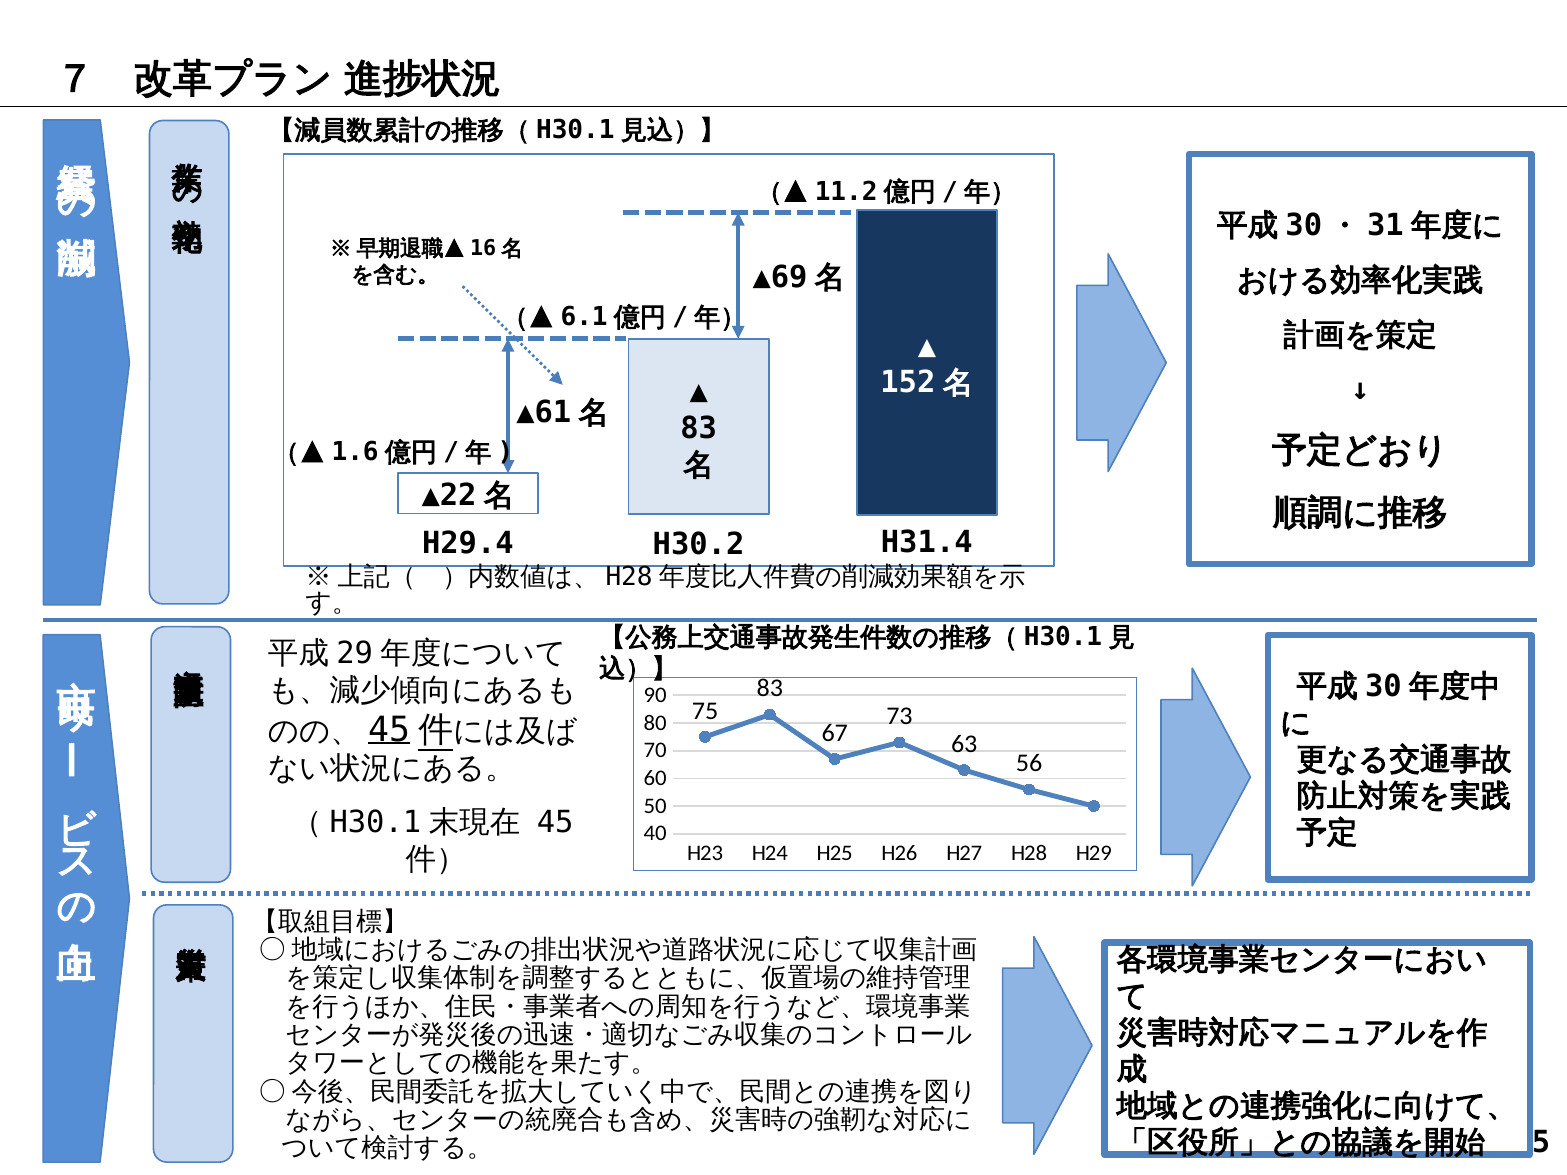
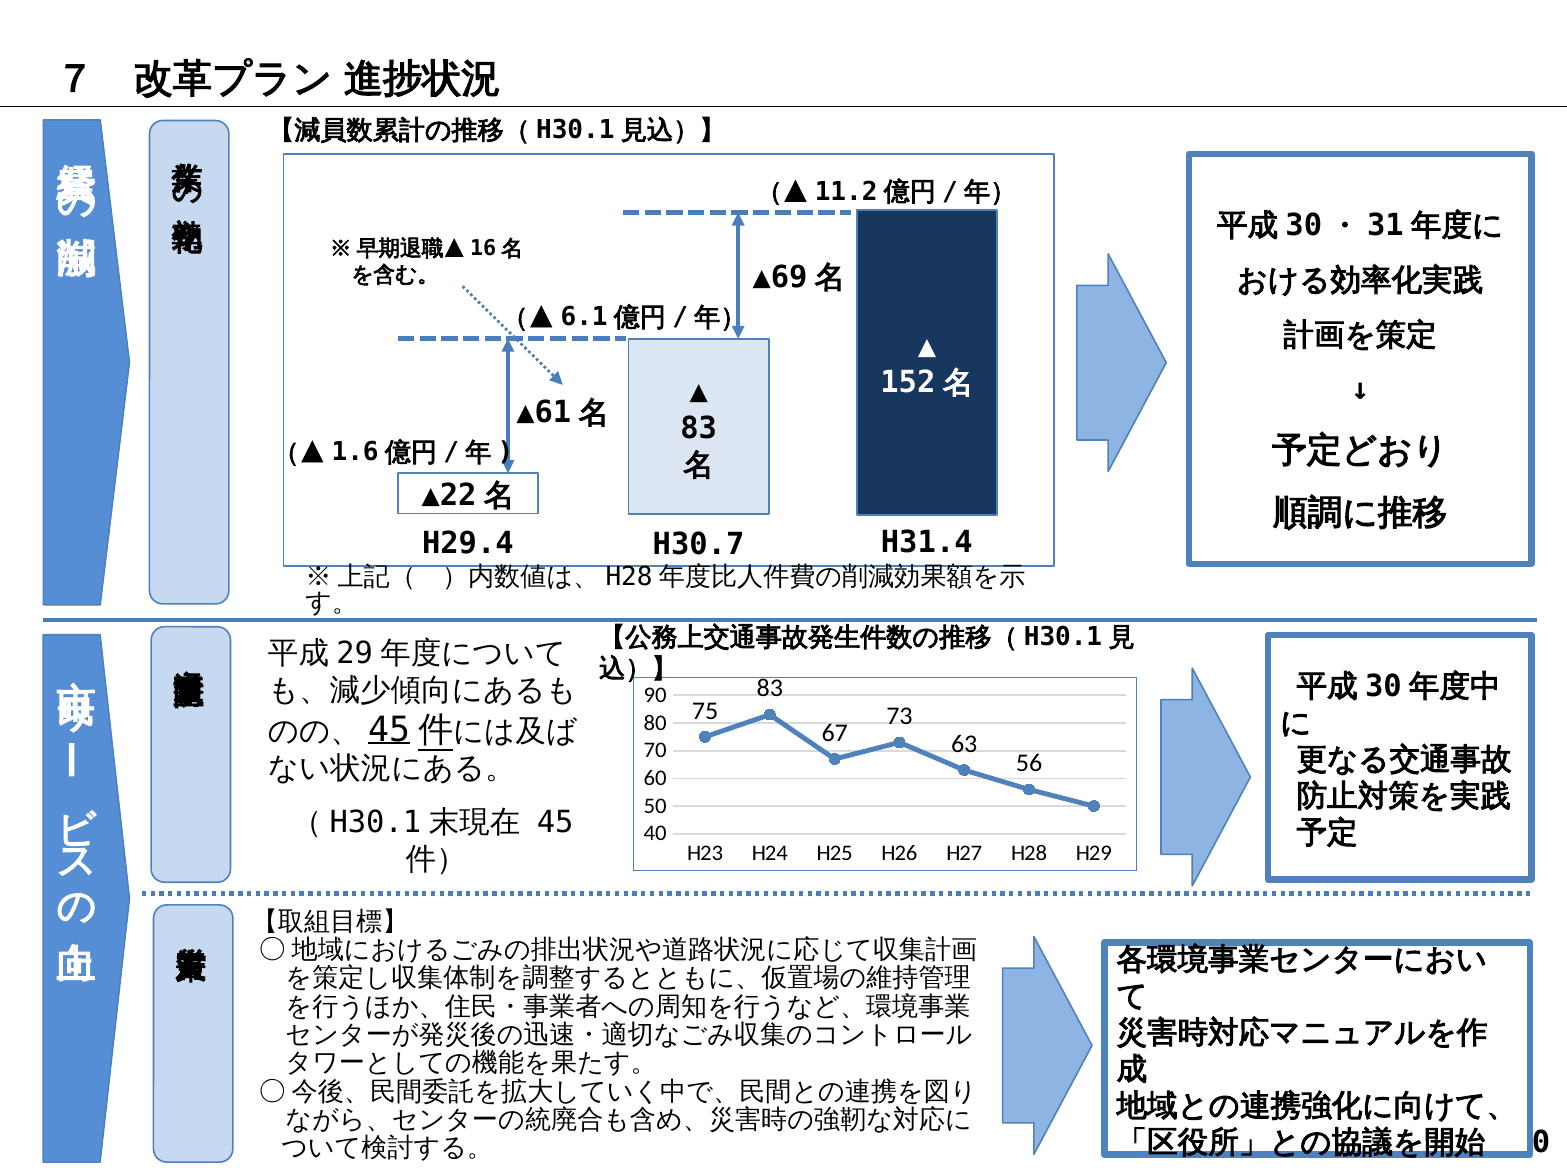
H30.2: H30.2 -> H30.7 (699, 544)
5: 5 -> 0 (1541, 1142)
